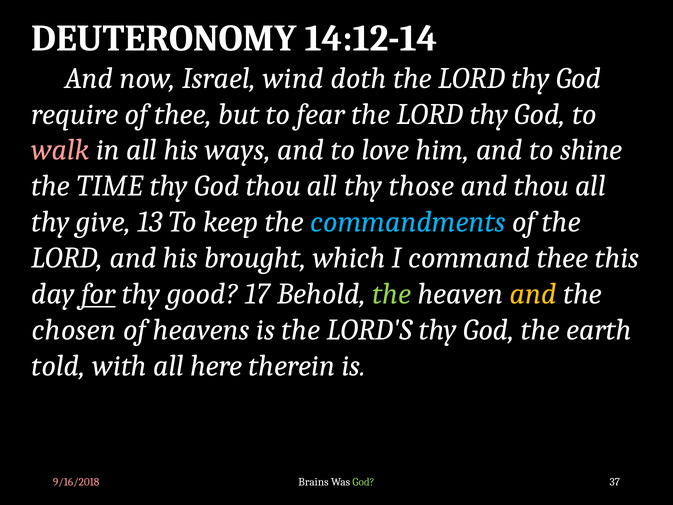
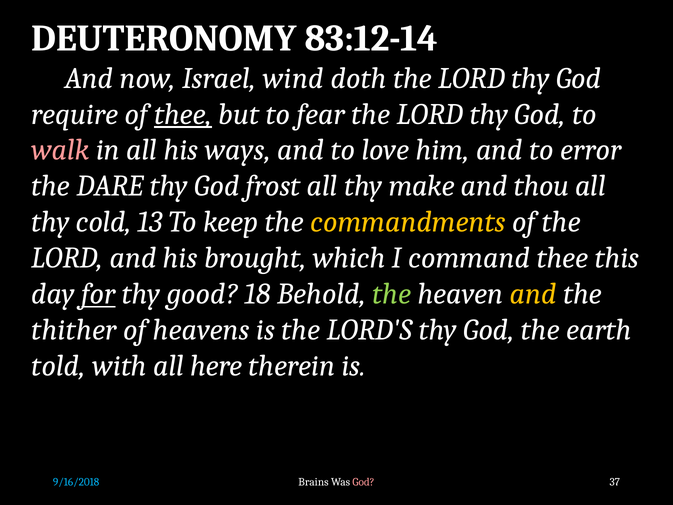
14:12-14: 14:12-14 -> 83:12-14 (371, 38)
thee underline: none -> present (183, 114)
shine: shine -> error (591, 150)
TIME: TIME -> DARE (110, 186)
God thou: thou -> frost (273, 186)
those: those -> make (422, 186)
give: give -> cold (104, 222)
commandments colour: light blue -> yellow (408, 222)
17: 17 -> 18 (258, 294)
chosen: chosen -> thither (74, 330)
9/16/2018 colour: pink -> light blue (76, 482)
God colour: light green -> pink (363, 482)
